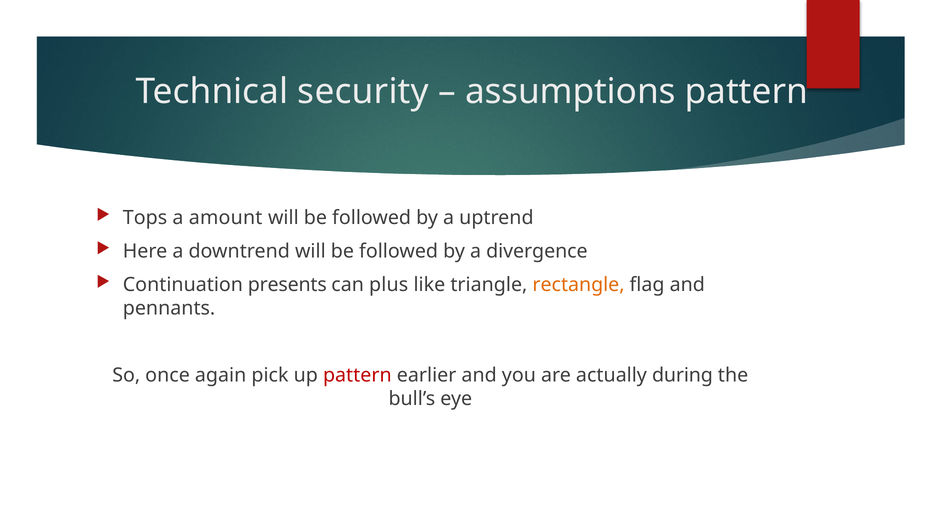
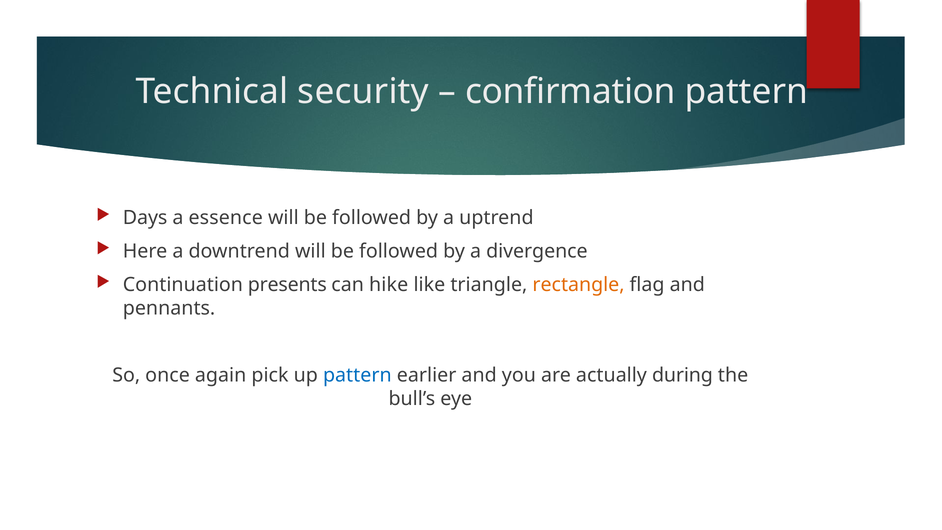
assumptions: assumptions -> confirmation (570, 92)
Tops: Tops -> Days (145, 218)
amount: amount -> essence (226, 218)
plus: plus -> hike (389, 285)
pattern colour: red -> blue (357, 375)
